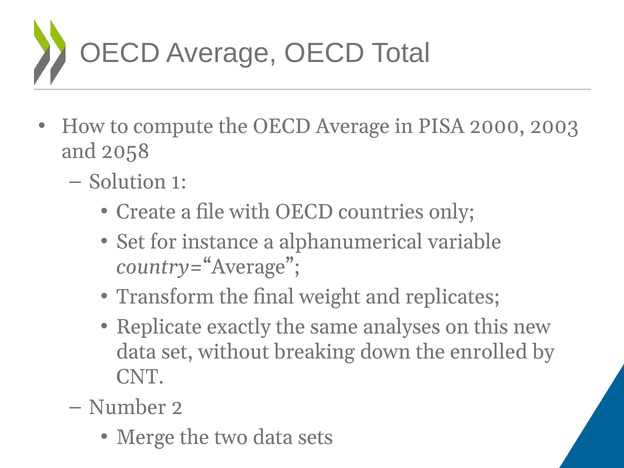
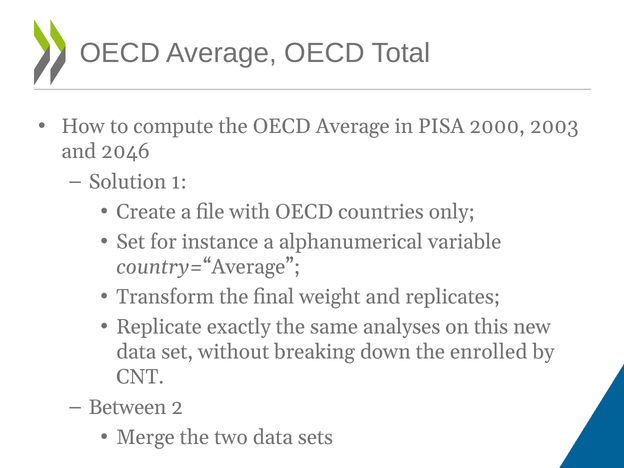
2058: 2058 -> 2046 (125, 151)
Number: Number -> Between (128, 408)
